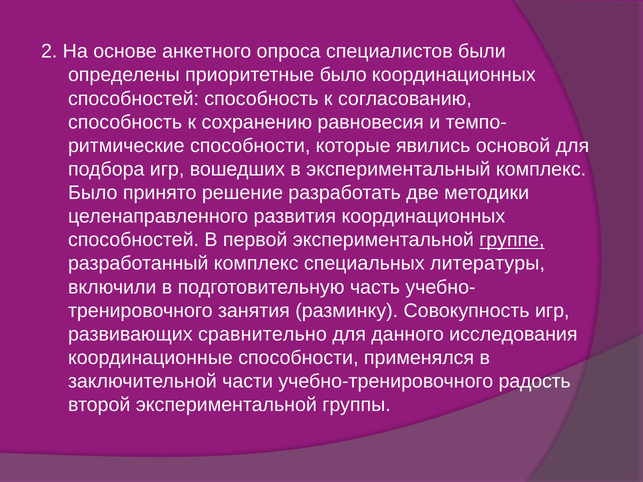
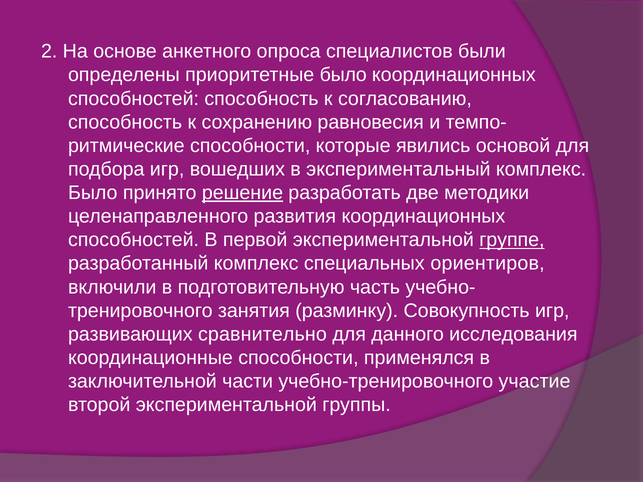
решение underline: none -> present (242, 193)
литературы: литературы -> ориентиров (488, 264)
радость: радость -> участие (535, 381)
